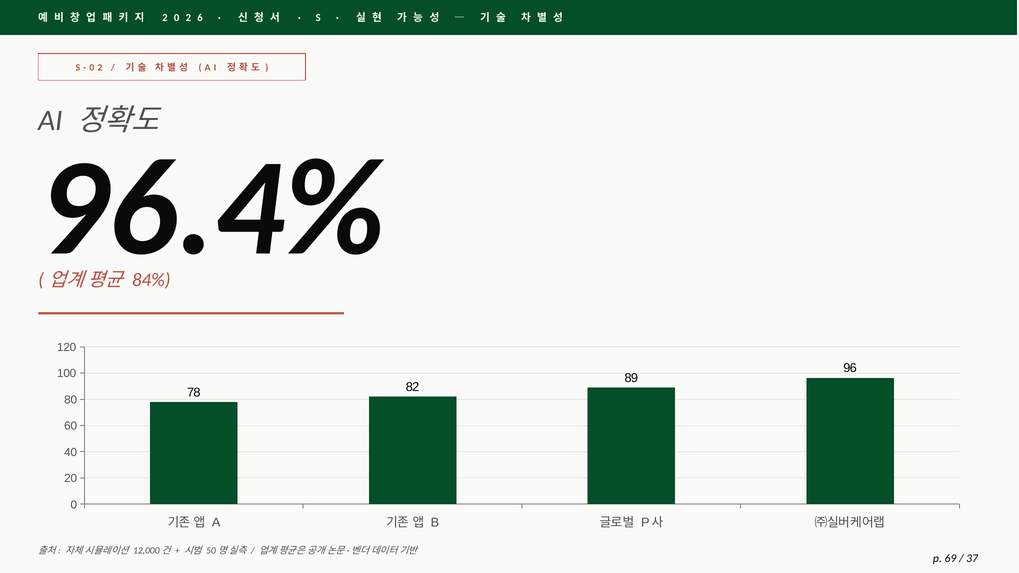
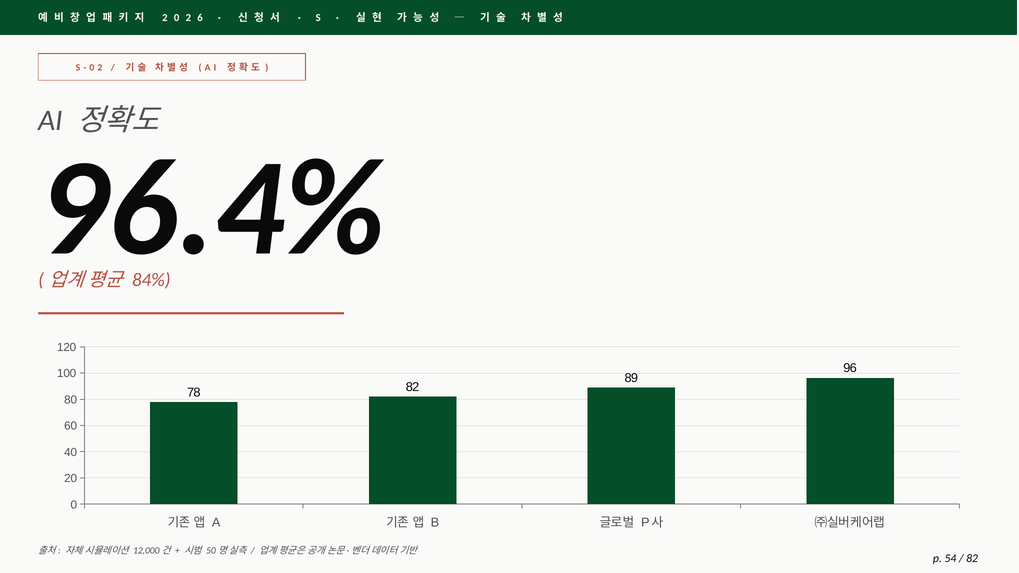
69: 69 -> 54 (950, 559)
37: 37 -> 82 (972, 559)
